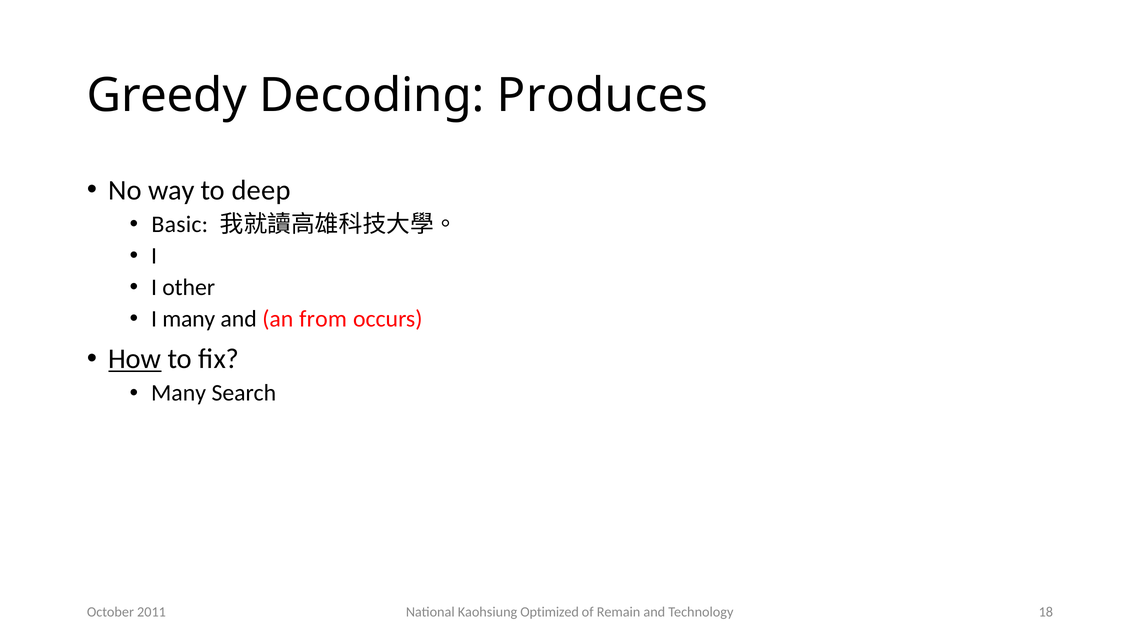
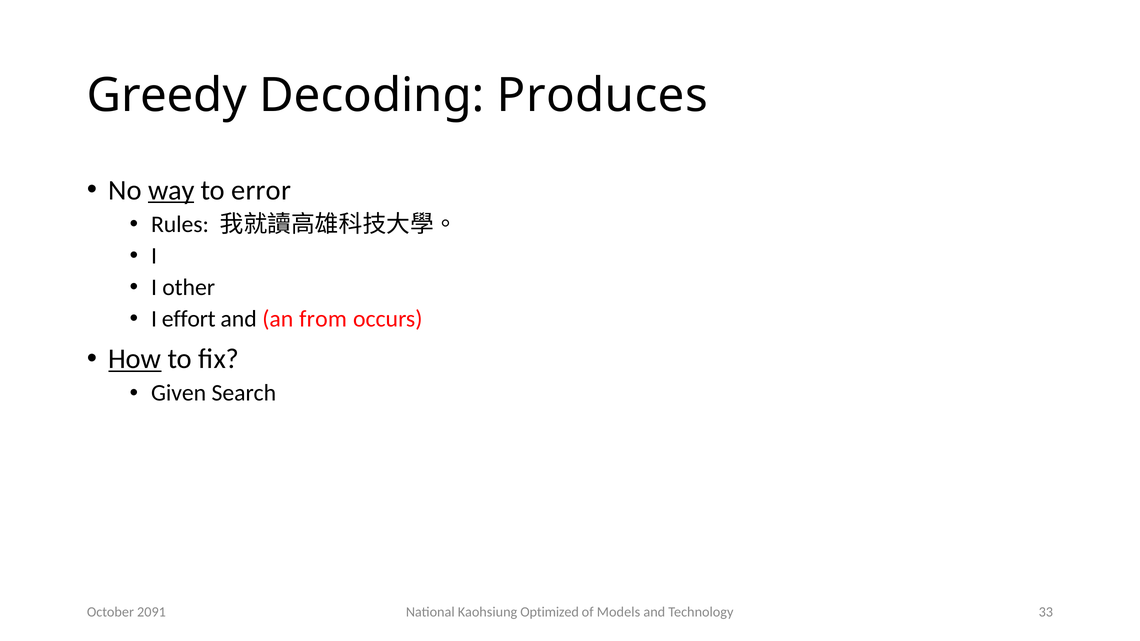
way underline: none -> present (171, 190)
deep: deep -> error (261, 190)
Basic: Basic -> Rules (180, 224)
I many: many -> effort (189, 319)
Many: Many -> Given (179, 393)
Remain: Remain -> Models (618, 612)
18: 18 -> 33 (1046, 612)
2011: 2011 -> 2091 (152, 612)
